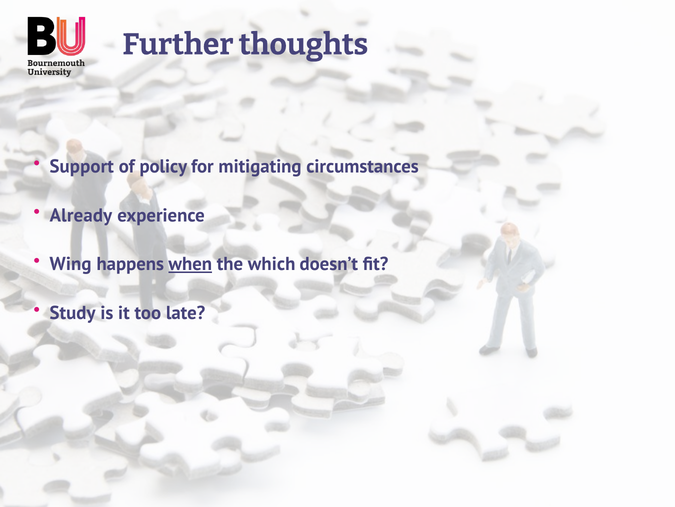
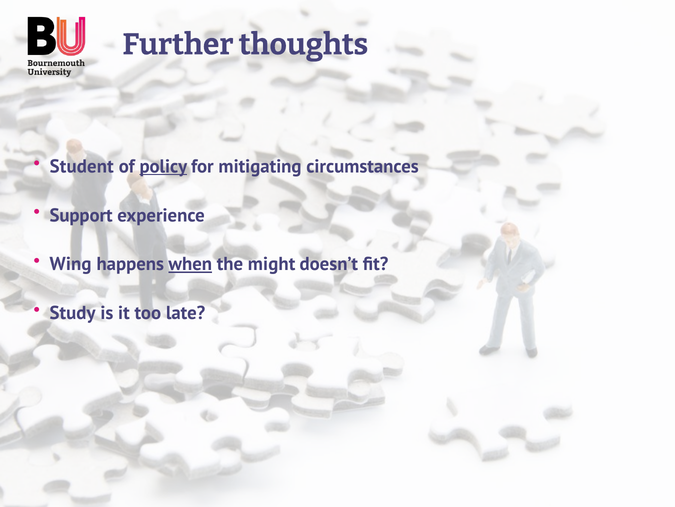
Support: Support -> Student (82, 166)
policy underline: none -> present (163, 166)
Already: Already -> Support (81, 215)
which: which -> might (272, 264)
